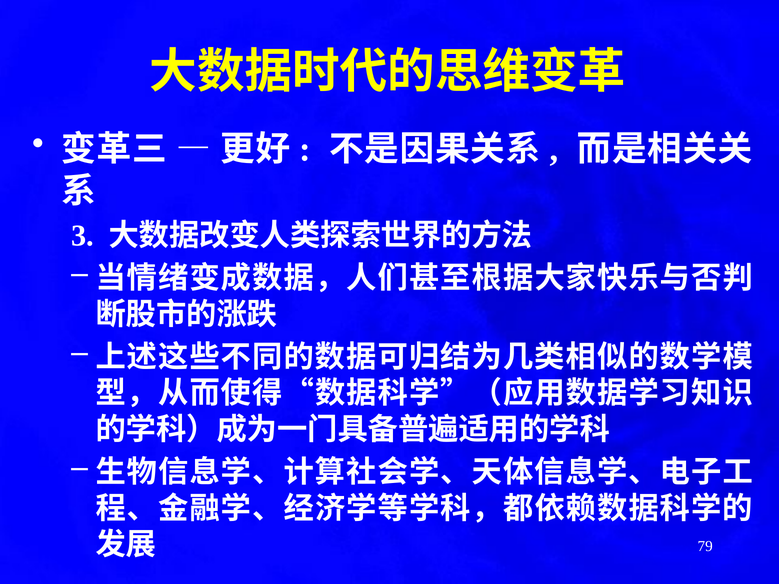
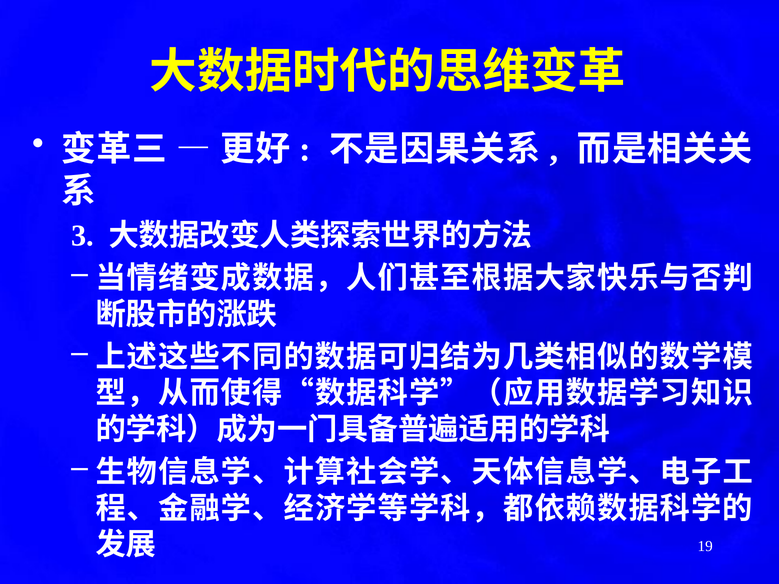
79: 79 -> 19 (705, 546)
